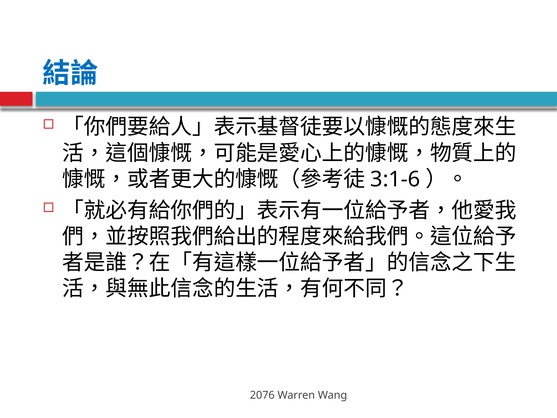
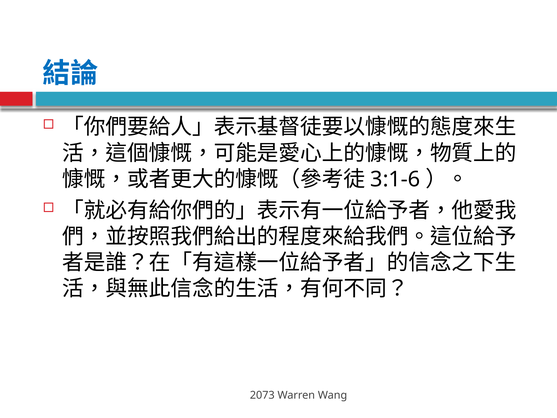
2076: 2076 -> 2073 (262, 395)
